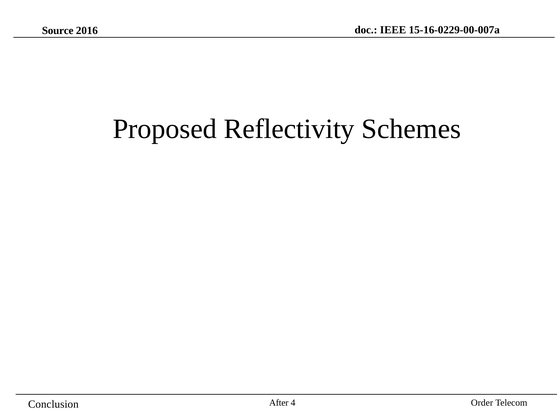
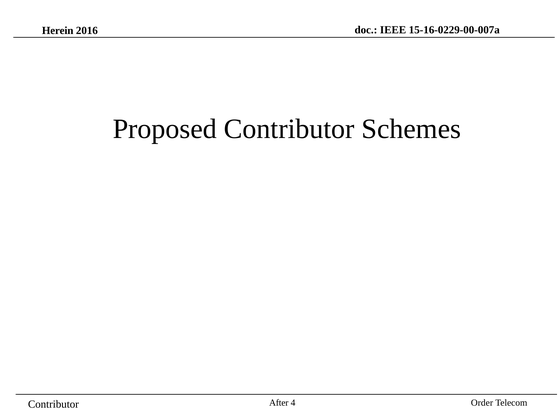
Source: Source -> Herein (58, 31)
Proposed Reflectivity: Reflectivity -> Contributor (289, 129)
Conclusion: Conclusion -> Contributor (53, 404)
